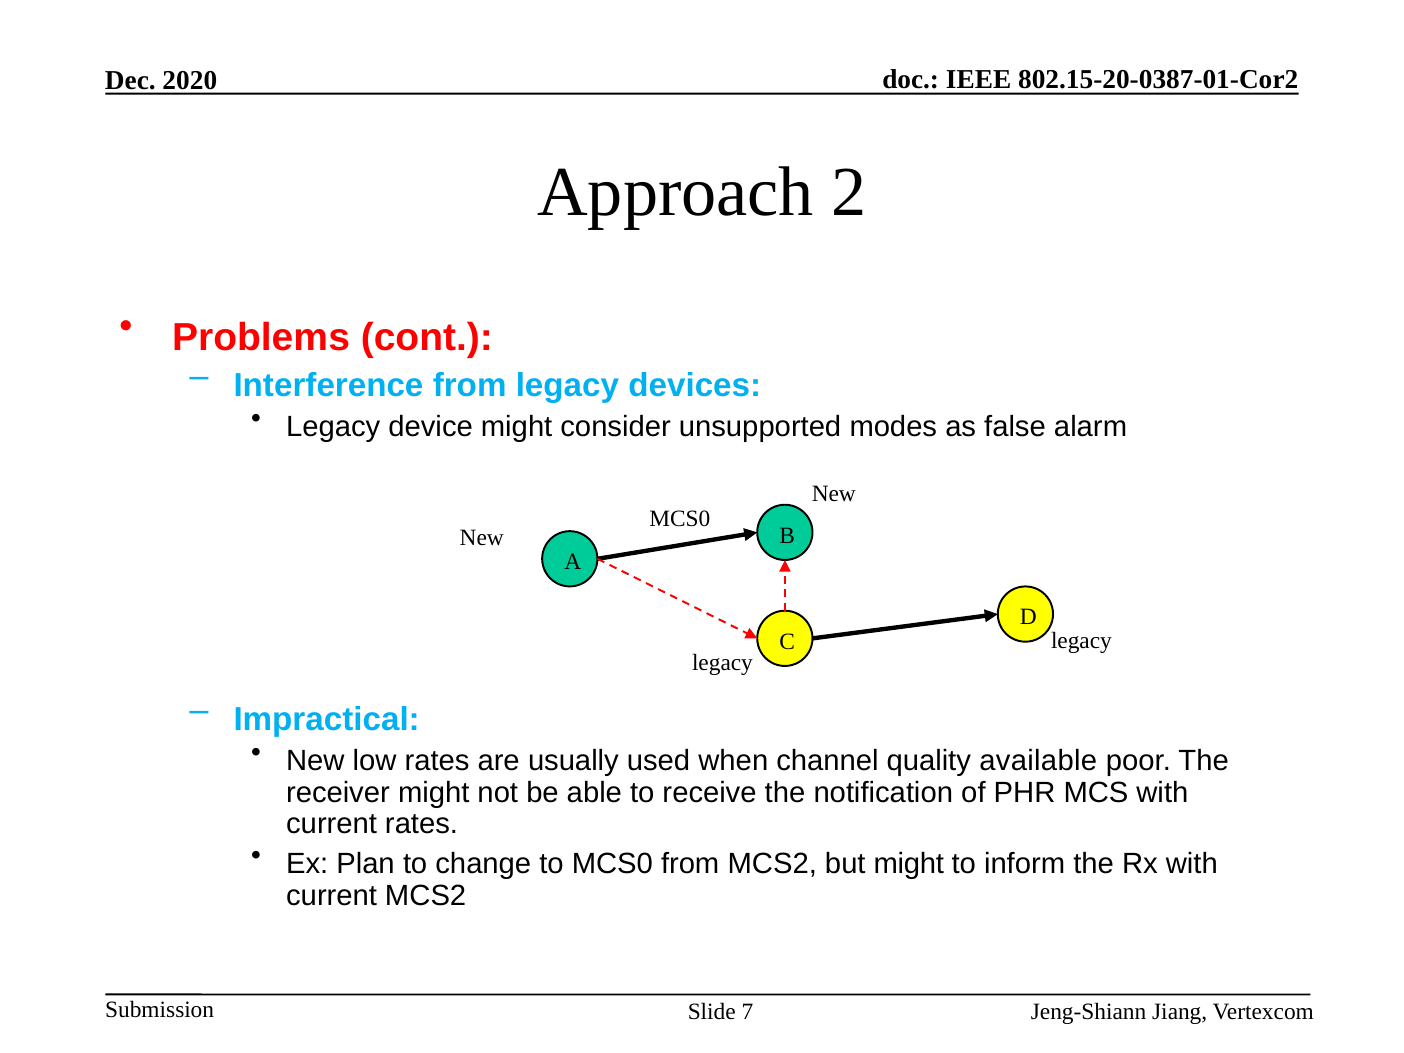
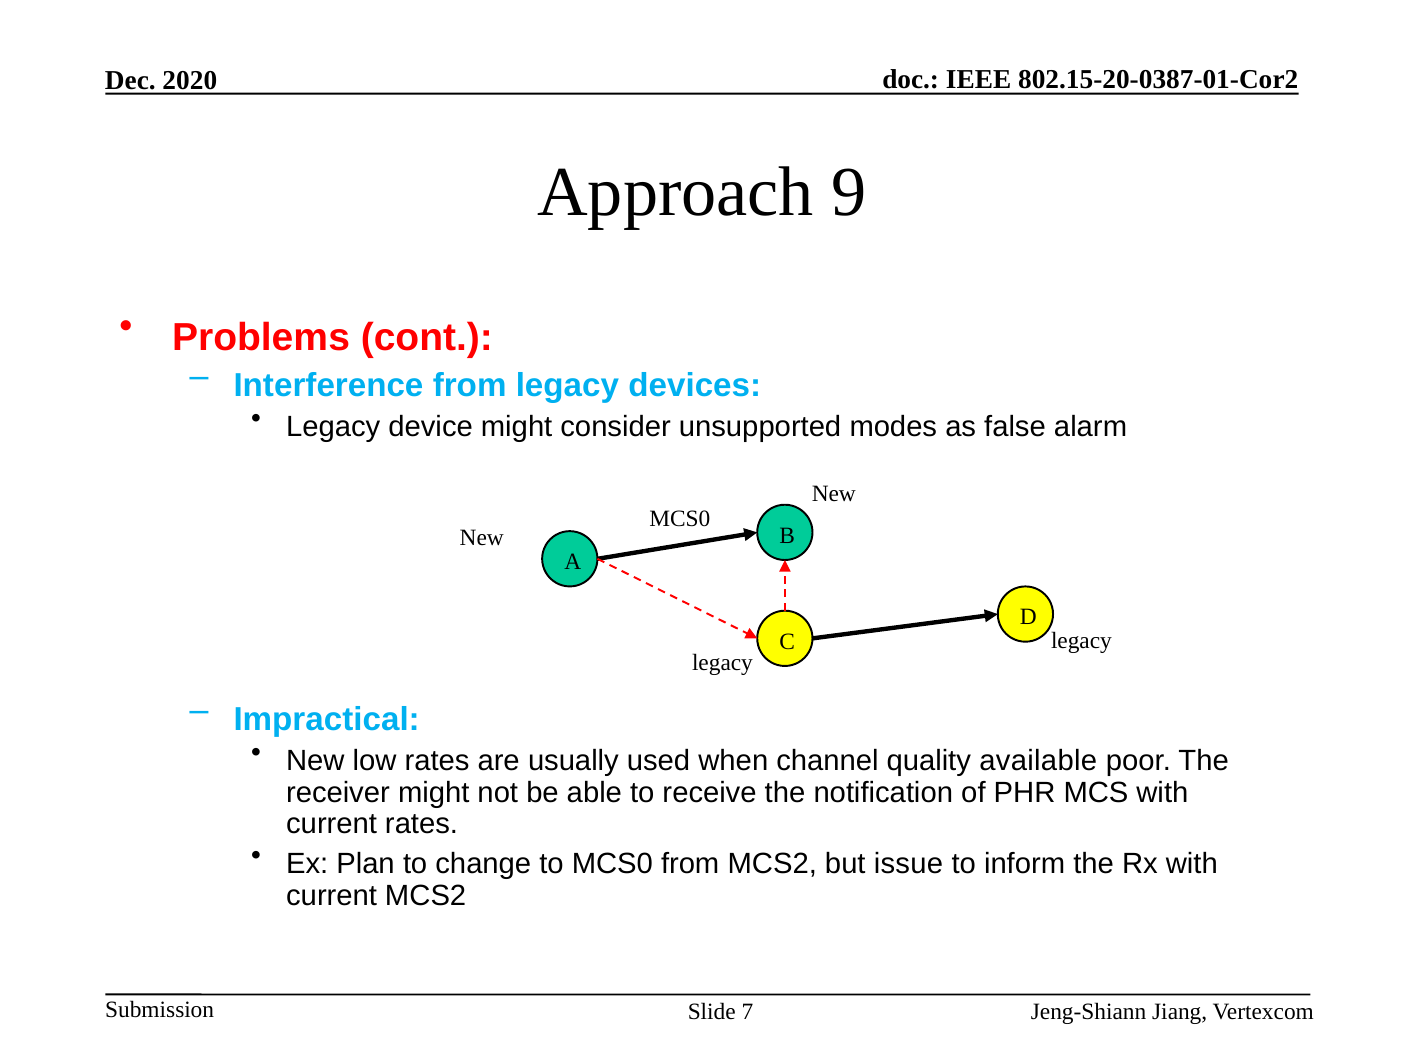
2: 2 -> 9 (849, 192)
but might: might -> issue (908, 864)
